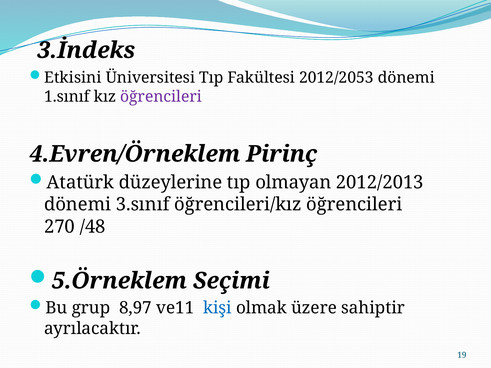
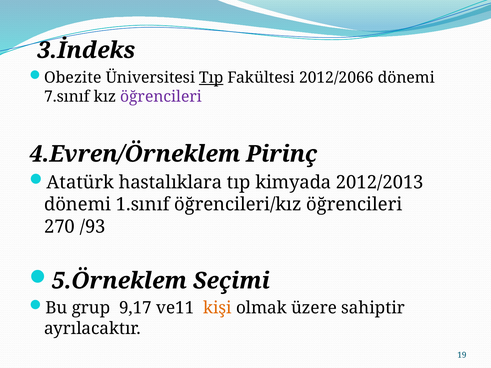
Etkisini: Etkisini -> Obezite (73, 78)
Tıp underline: none -> present (211, 78)
2012/2053: 2012/2053 -> 2012/2066 (336, 78)
1.sınıf: 1.sınıf -> 7.sınıf (67, 97)
düzeylerine: düzeylerine -> hastalıklara (171, 183)
olmayan: olmayan -> kimyada (293, 183)
3.sınıf: 3.sınıf -> 1.sınıf (143, 205)
/48: /48 -> /93 (93, 227)
8,97: 8,97 -> 9,17 (135, 308)
kişi colour: blue -> orange (217, 308)
